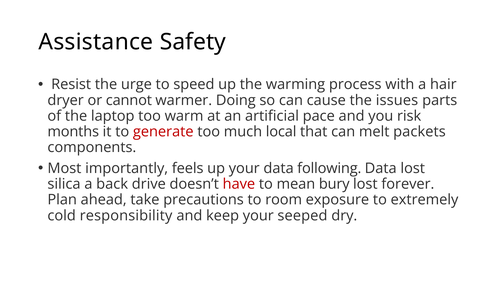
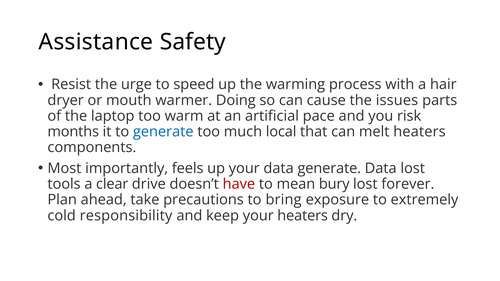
cannot: cannot -> mouth (129, 100)
generate colour: red -> blue (163, 132)
melt packets: packets -> heaters (419, 132)
data following: following -> generate (329, 169)
silica: silica -> tools (64, 184)
back: back -> clear (112, 184)
room: room -> bring (284, 200)
your seeped: seeped -> heaters (303, 216)
